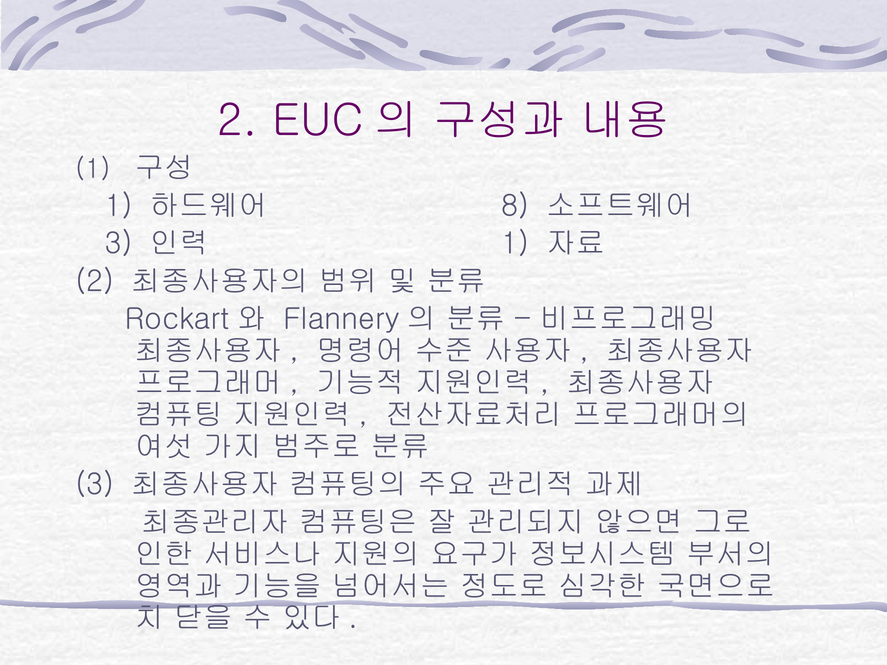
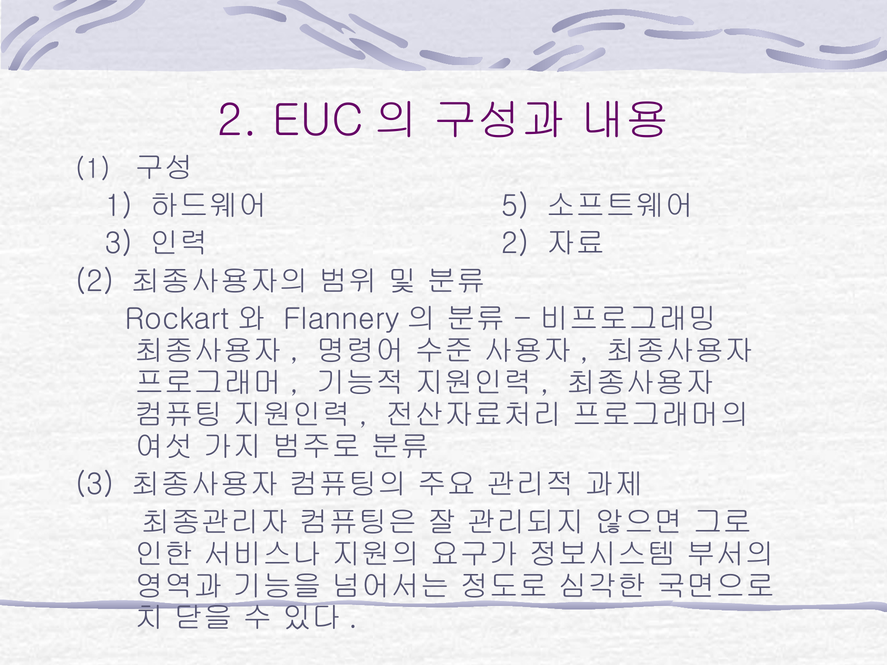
8: 8 -> 5 (515, 206)
1: 1 -> 2 (515, 244)
